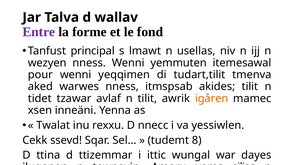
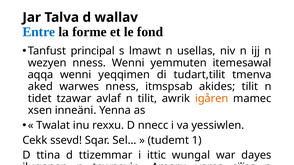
Entre colour: purple -> blue (39, 32)
pour: pour -> aqqa (41, 75)
8: 8 -> 1 (197, 141)
